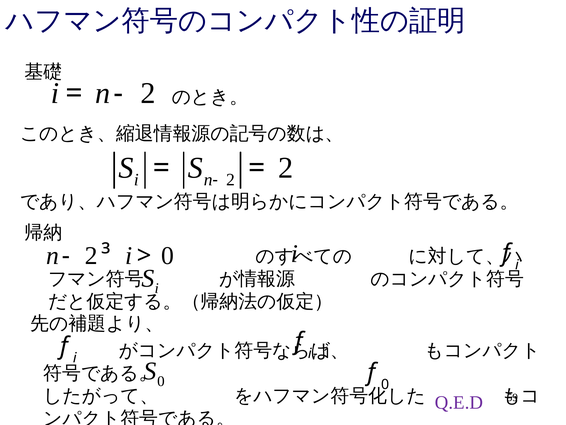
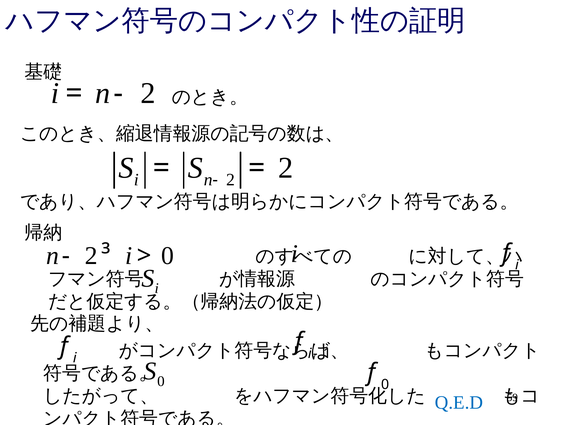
Q.E.D colour: purple -> blue (459, 402)
